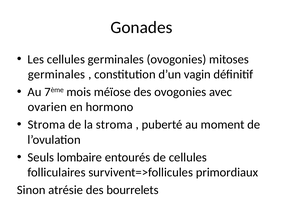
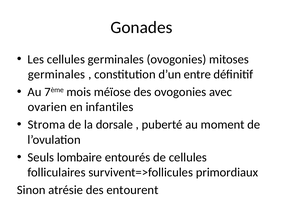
vagin: vagin -> entre (197, 74)
hormono: hormono -> infantiles (110, 107)
la stroma: stroma -> dorsale (114, 125)
bourrelets: bourrelets -> entourent (132, 190)
